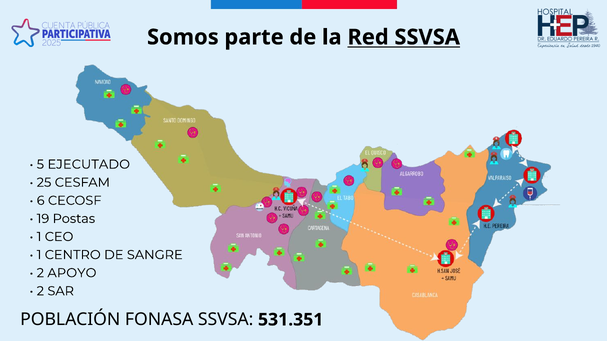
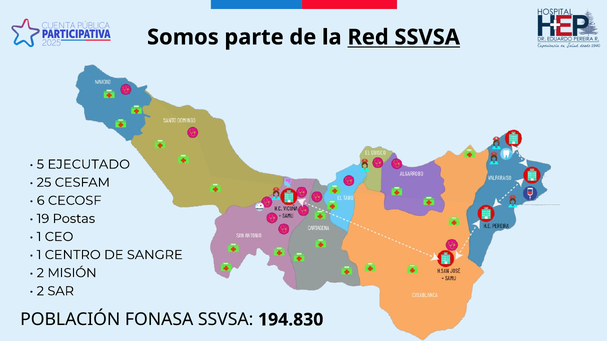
APOYO: APOYO -> MISIÓN (72, 273)
531.351: 531.351 -> 194.830 (291, 320)
